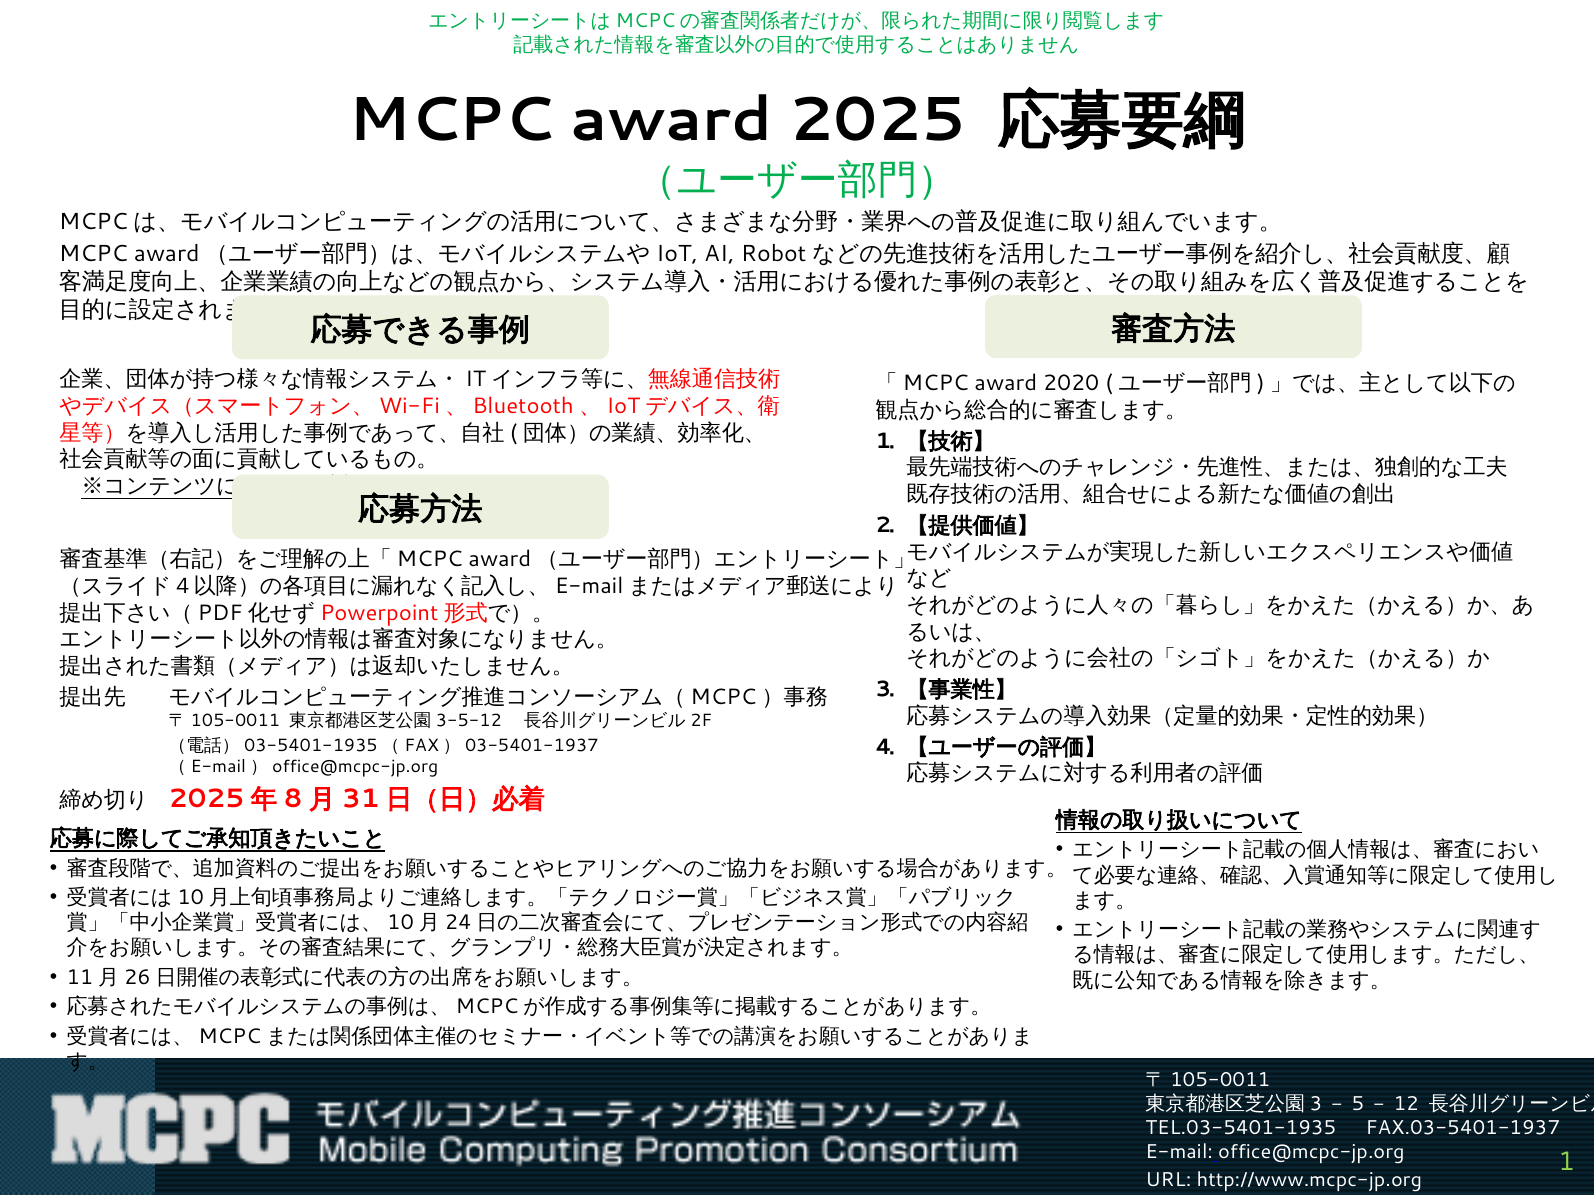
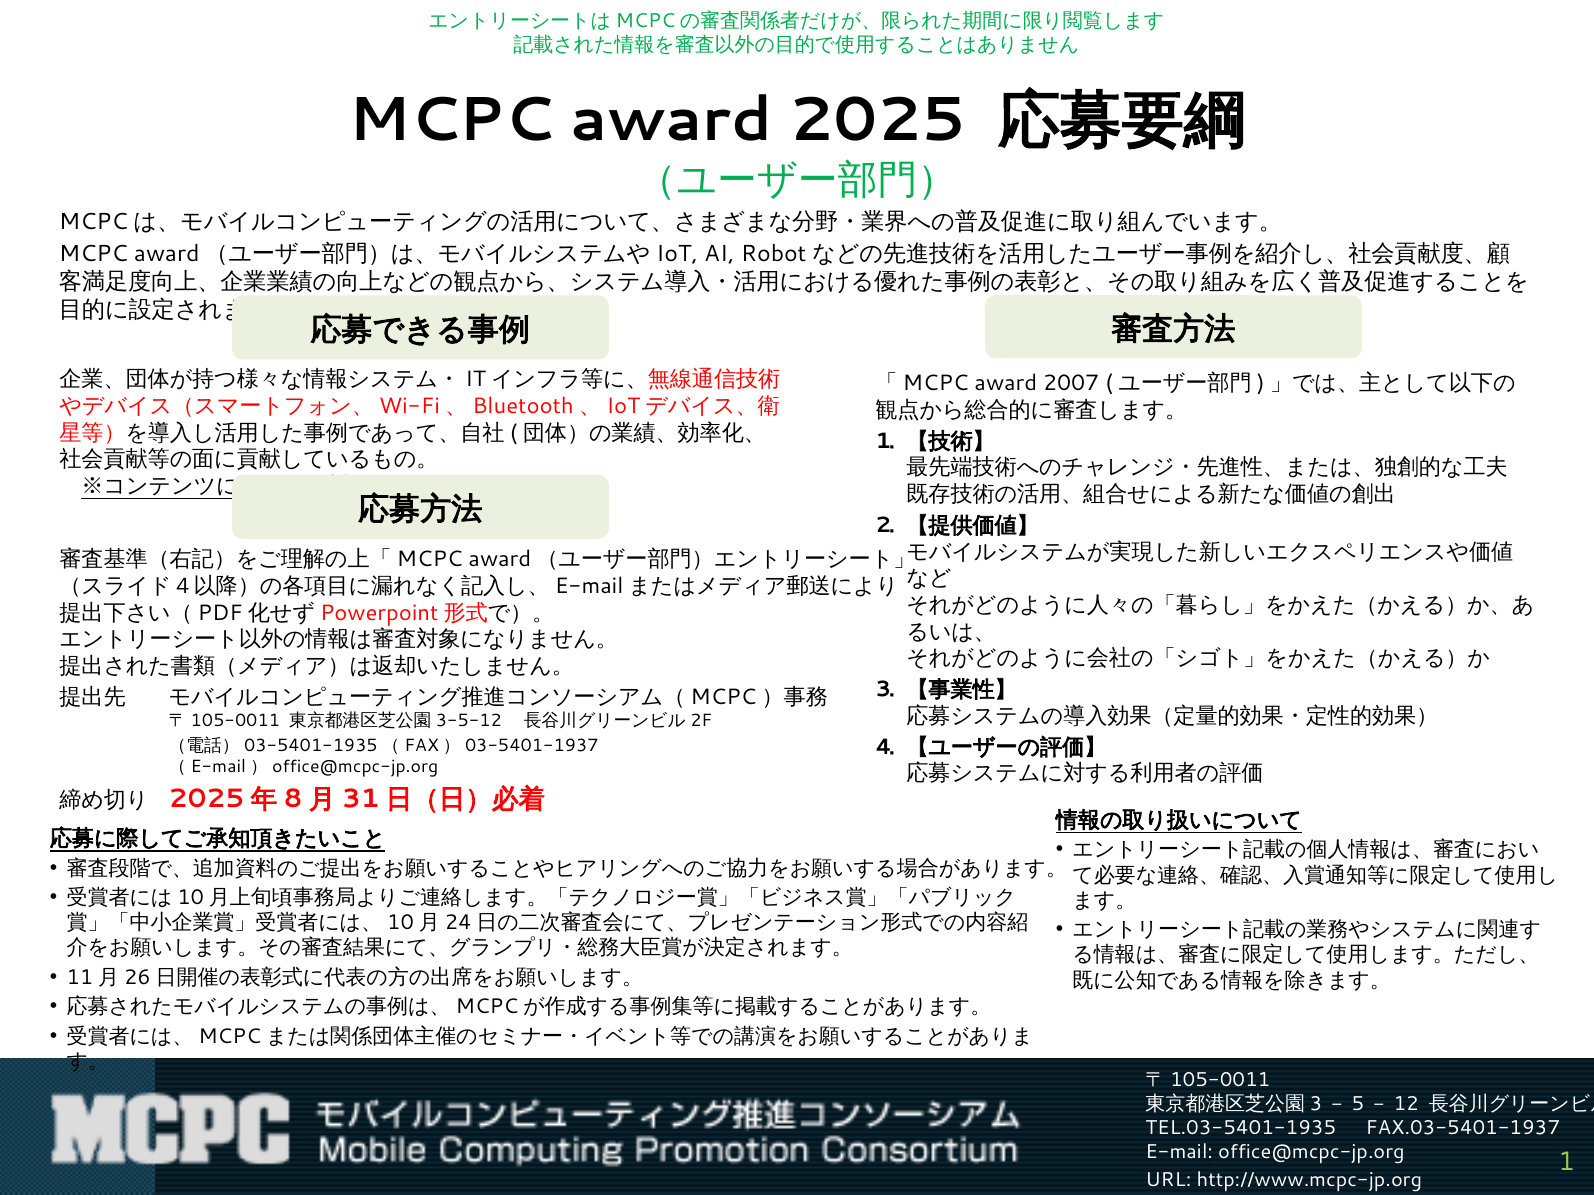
2020: 2020 -> 2007 (1071, 384)
